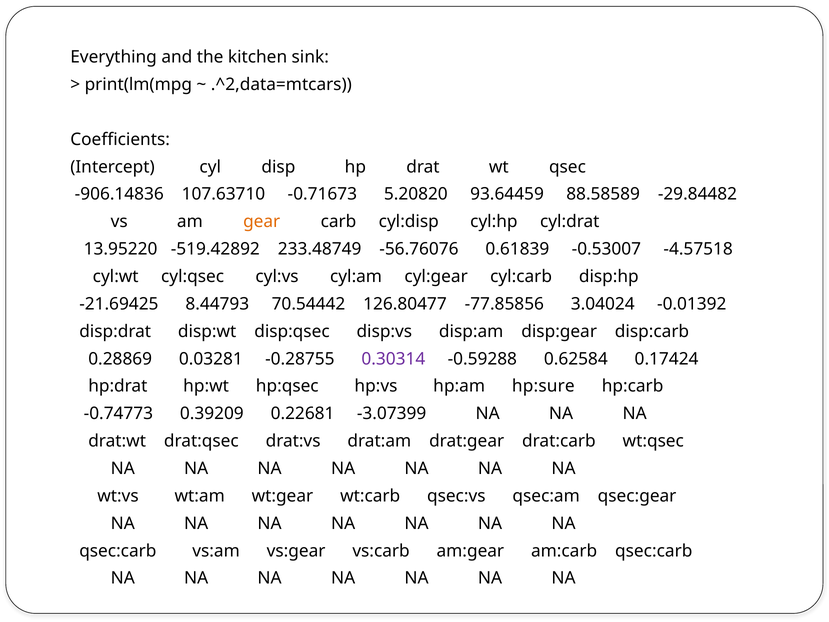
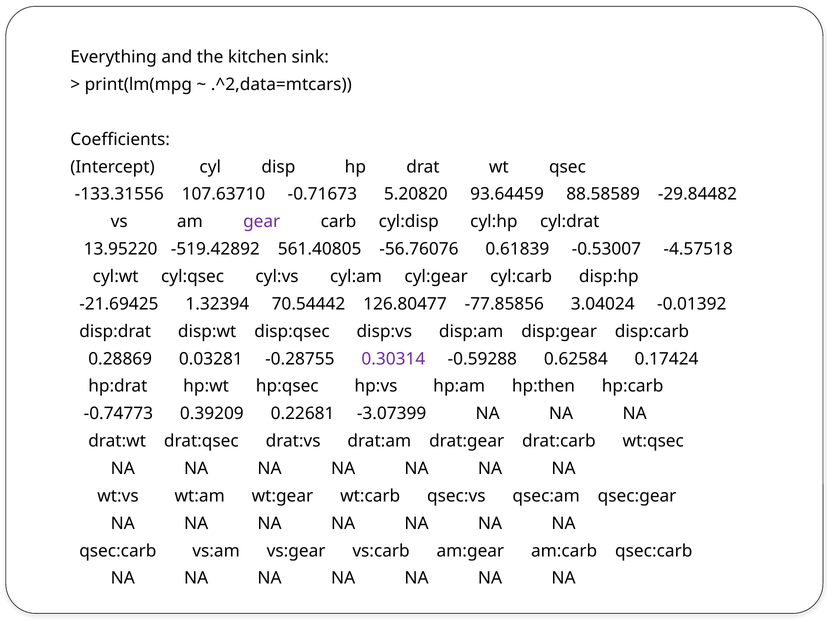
-906.14836: -906.14836 -> -133.31556 (119, 194)
gear colour: orange -> purple (262, 222)
233.48749: 233.48749 -> 561.40805 (320, 249)
8.44793: 8.44793 -> 1.32394 (217, 304)
hp:sure: hp:sure -> hp:then (543, 386)
